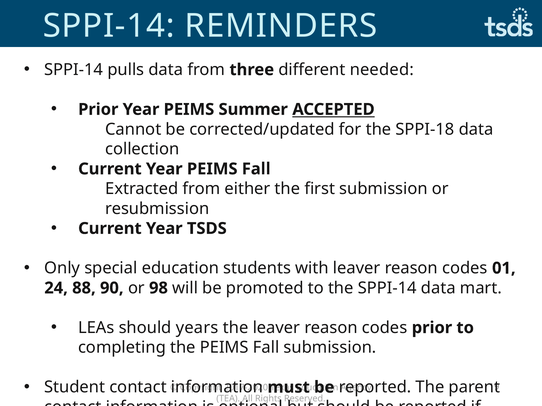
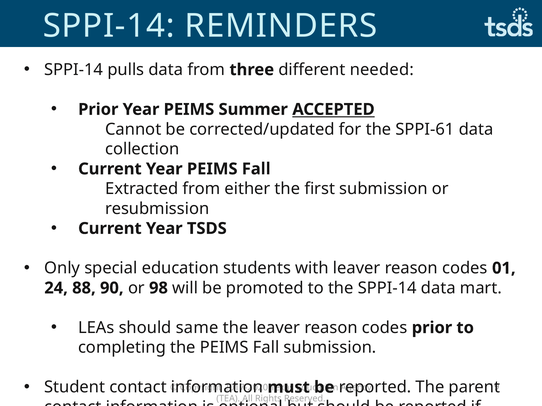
SPPI-18: SPPI-18 -> SPPI-61 (425, 129)
years: years -> same (197, 328)
